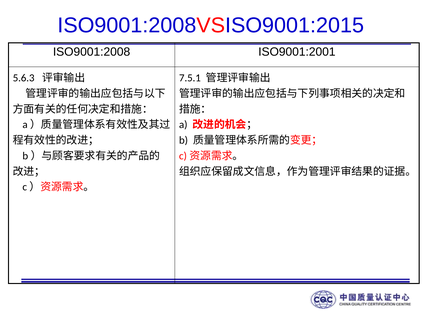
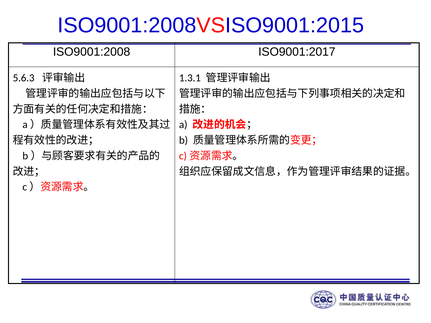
ISO9001:2001: ISO9001:2001 -> ISO9001:2017 (297, 52)
7.5.1: 7.5.1 -> 1.3.1 (190, 78)
